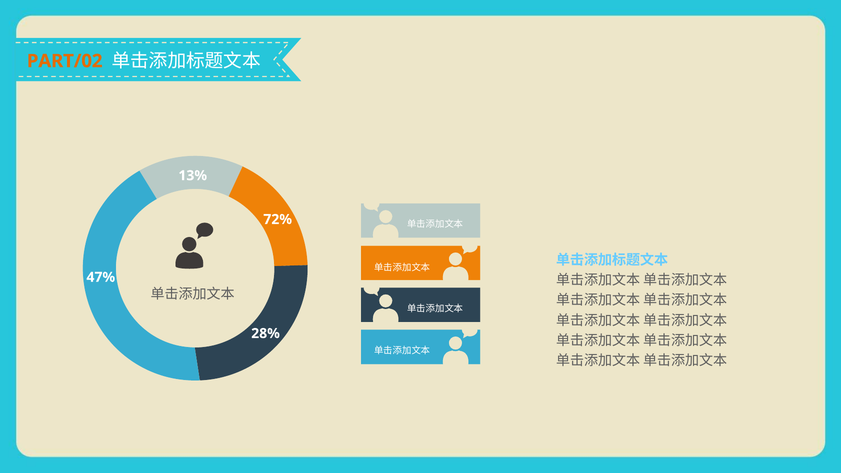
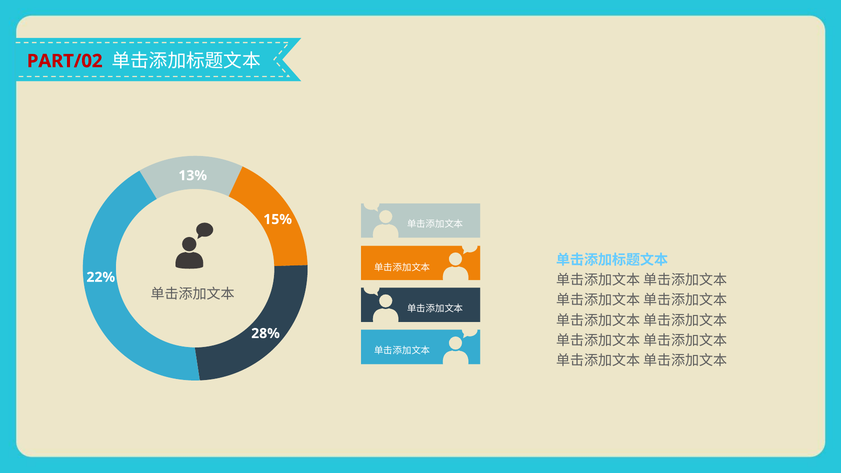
PART/02 colour: orange -> red (65, 61)
72%: 72% -> 15% (278, 219)
47%: 47% -> 22% (101, 277)
